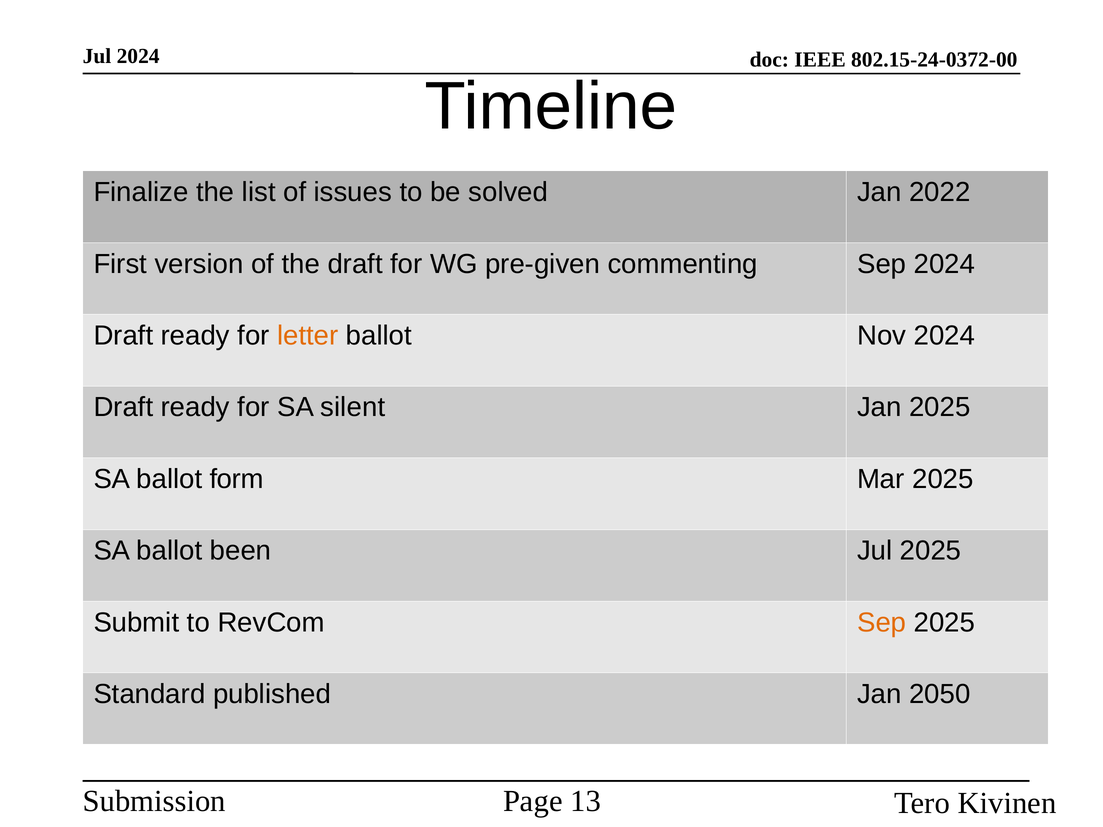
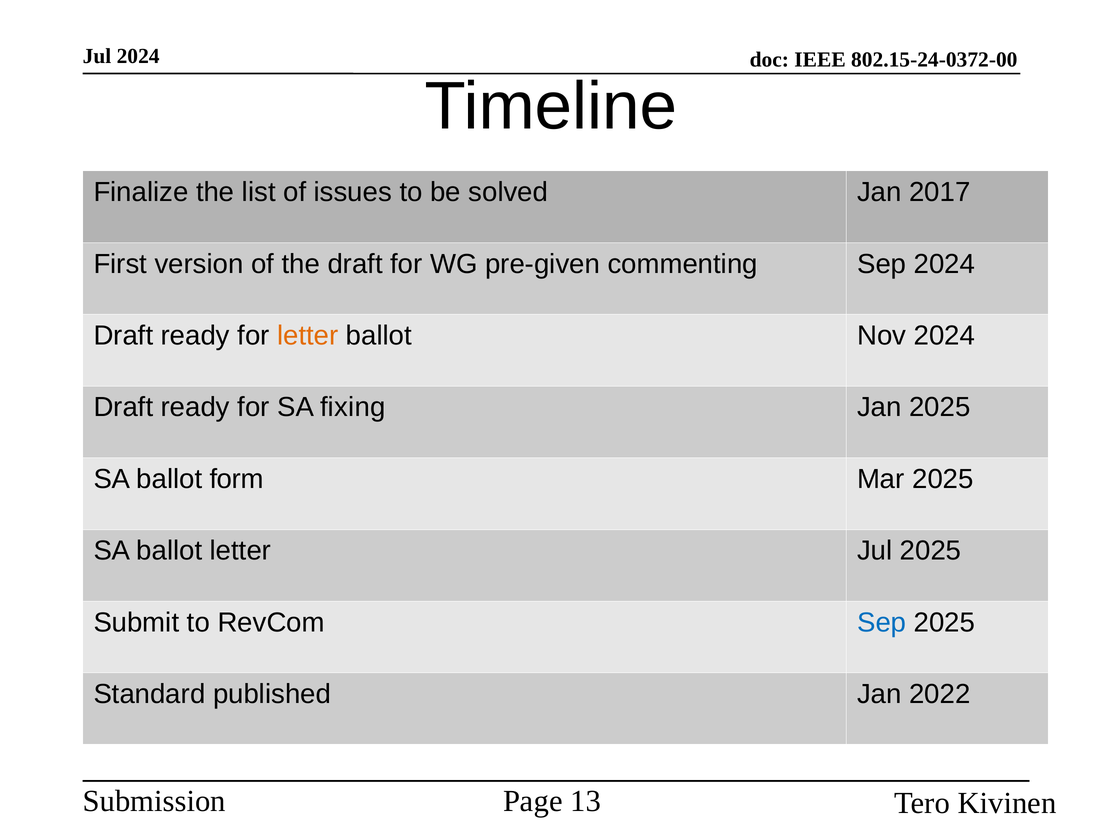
2022: 2022 -> 2017 (940, 192)
silent: silent -> fixing (353, 407)
ballot been: been -> letter (240, 551)
Sep colour: orange -> blue (882, 623)
2050: 2050 -> 2022 (940, 694)
